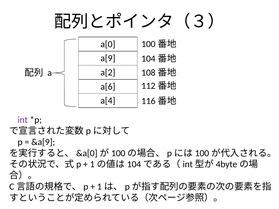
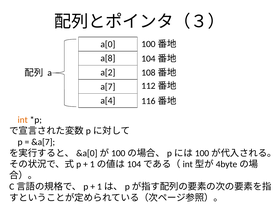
a[9: a[9 -> a[8 (108, 58)
a[6: a[6 -> a[7 (108, 87)
int colour: purple -> orange (23, 120)
&a[9: &a[9 -> &a[7 (43, 142)
